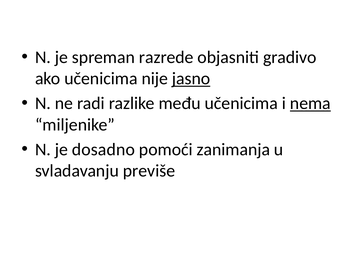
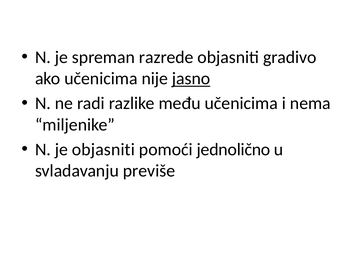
nema underline: present -> none (310, 103)
je dosadno: dosadno -> objasniti (103, 150)
zanimanja: zanimanja -> jednolično (233, 150)
